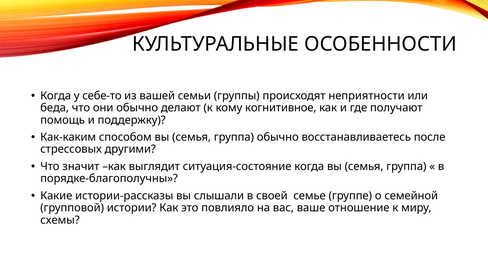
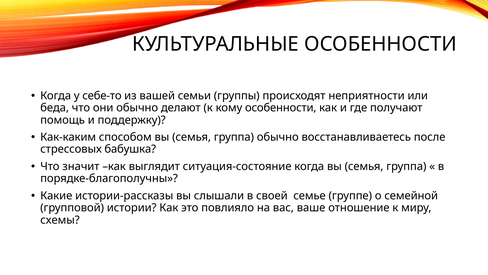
кому когнитивное: когнитивное -> особенности (281, 108)
другими: другими -> бабушка (130, 149)
